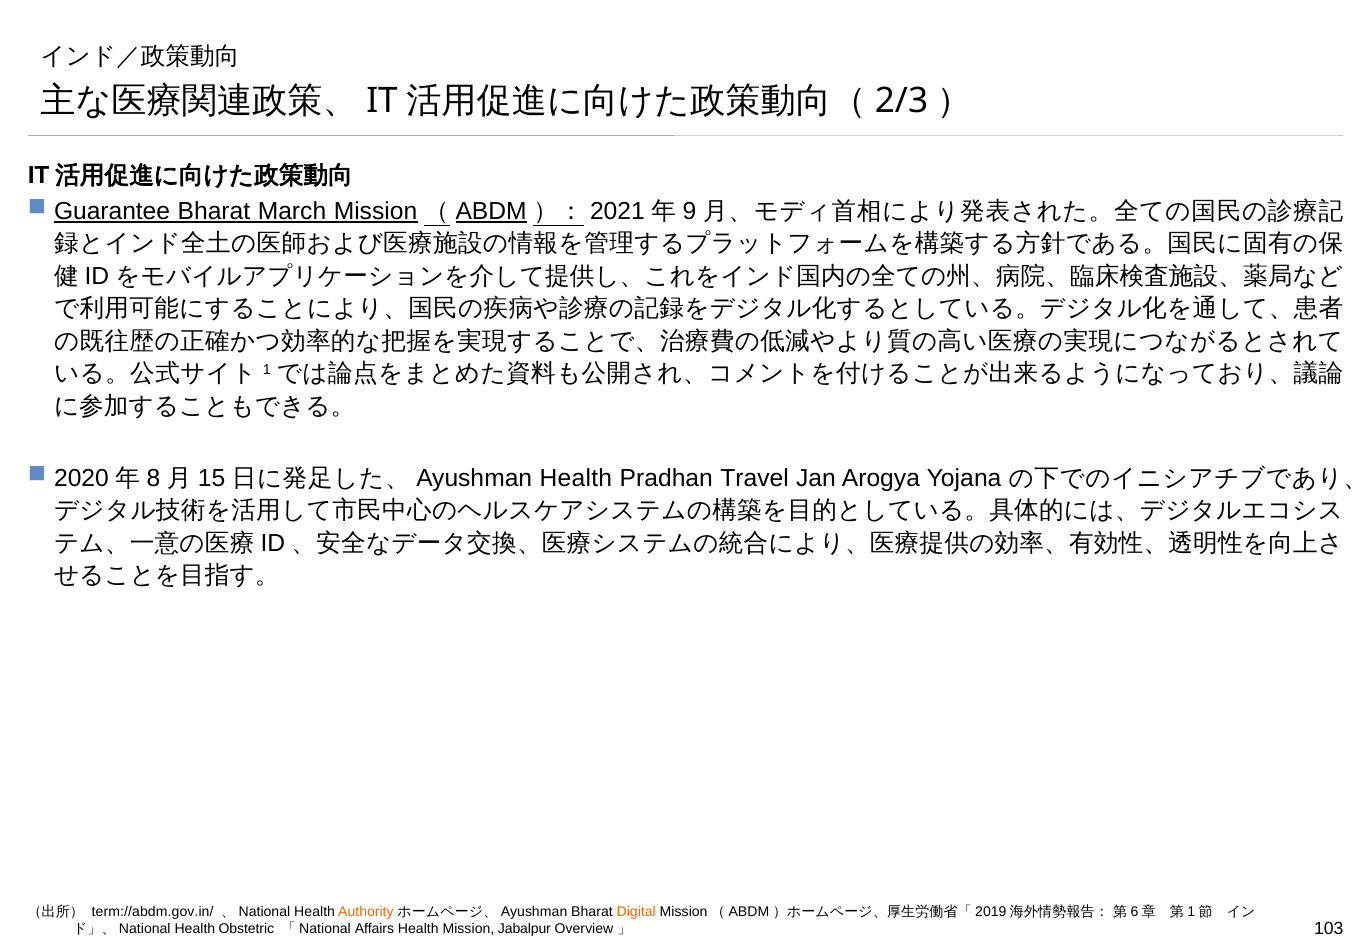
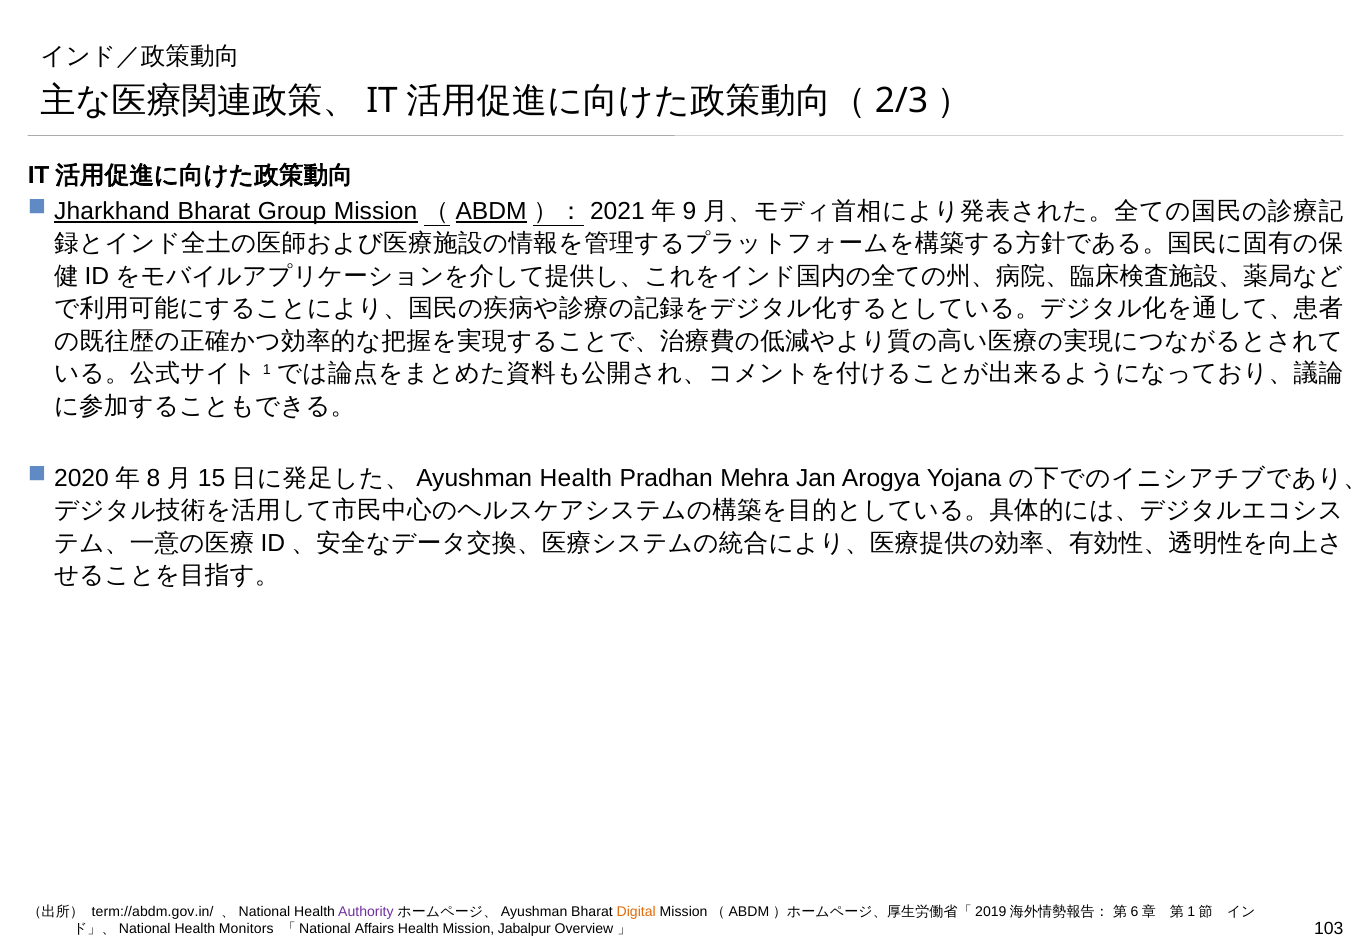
Guarantee: Guarantee -> Jharkhand (112, 211)
March: March -> Group (292, 211)
Travel: Travel -> Mehra (755, 478)
Authority colour: orange -> purple (366, 912)
Obstetric: Obstetric -> Monitors (246, 929)
